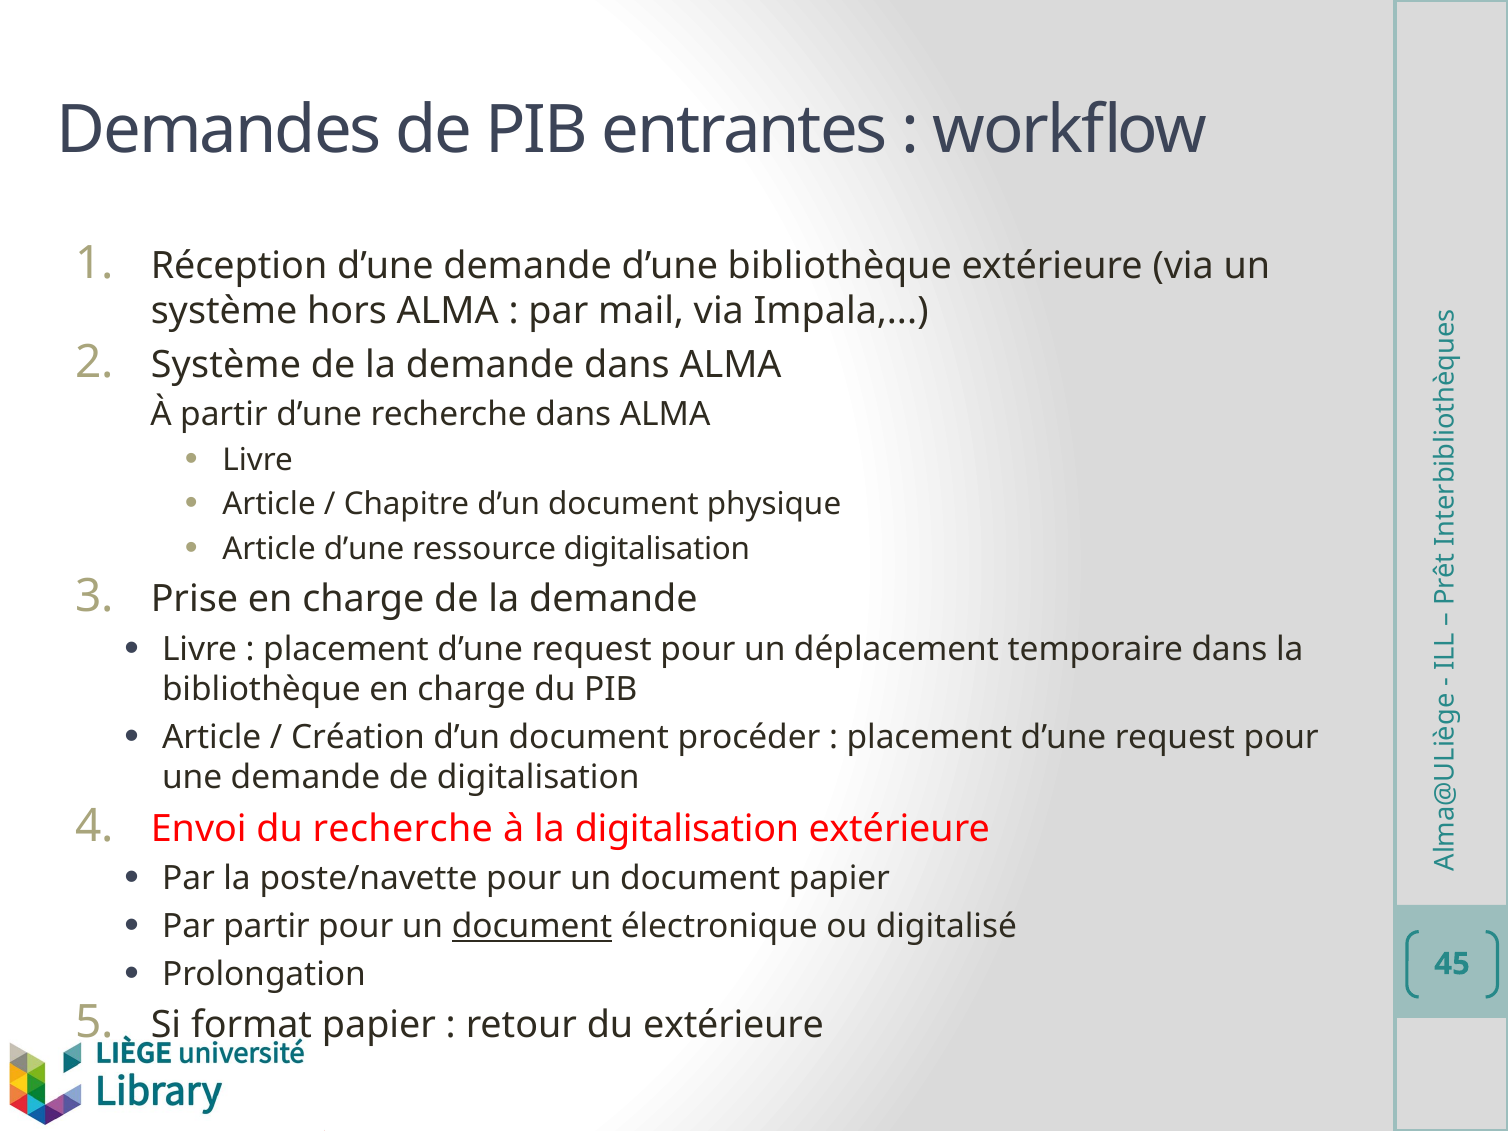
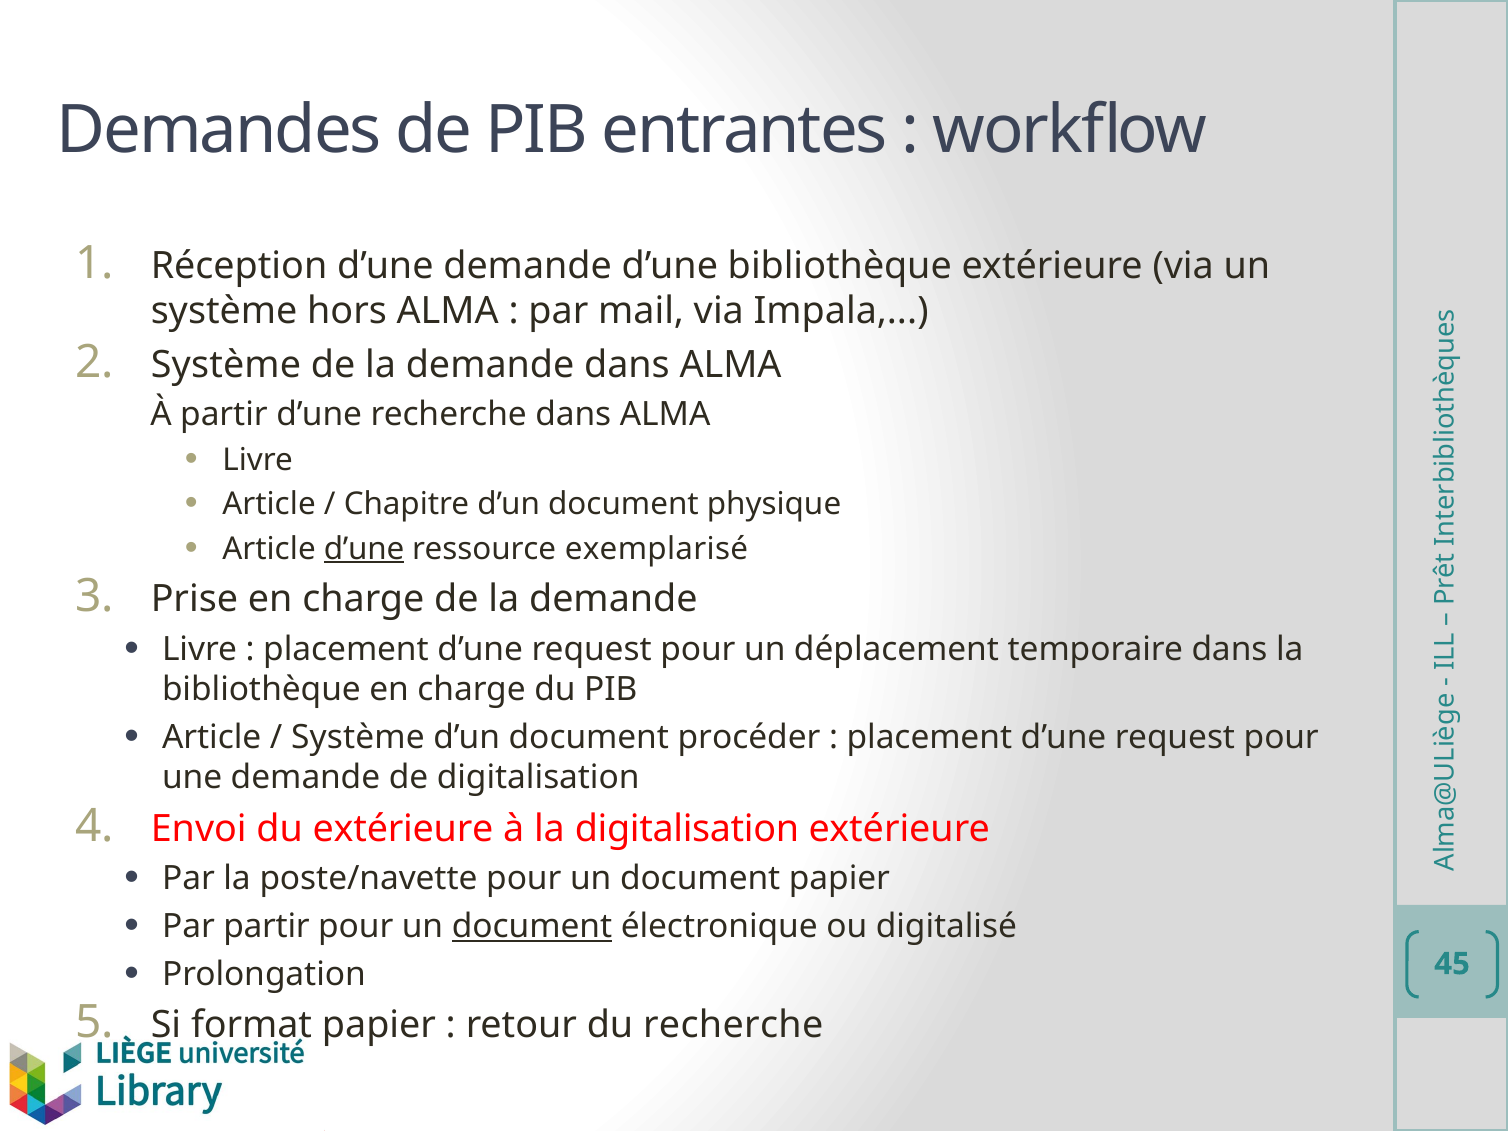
d’une underline: none -> present (364, 549)
ressource digitalisation: digitalisation -> exemplarisé (656, 549)
Création: Création -> Système (358, 737)
du recherche: recherche -> extérieure (403, 829)
du extérieure: extérieure -> recherche (733, 1025)
